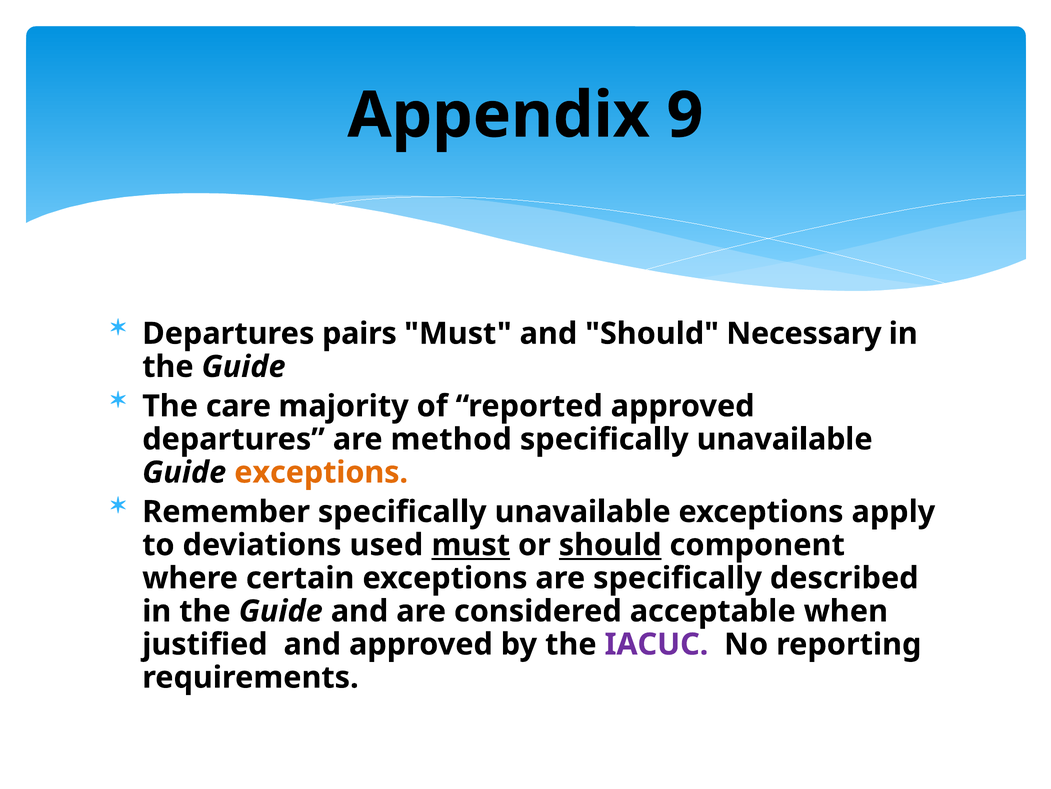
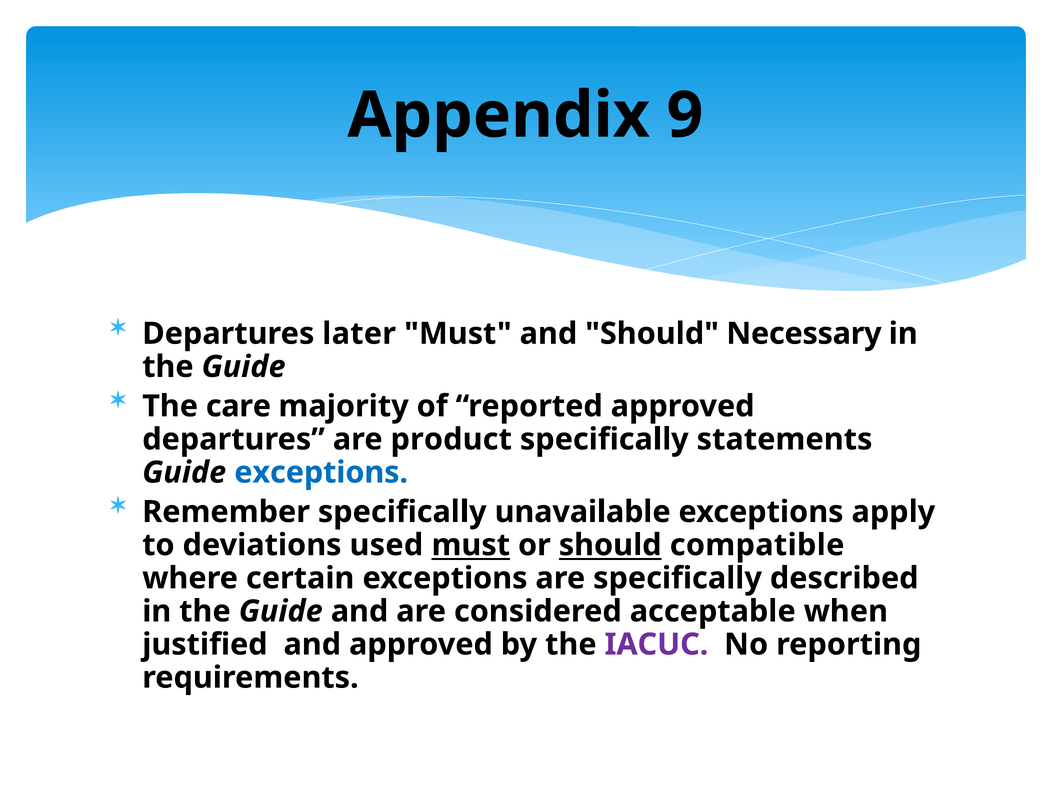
pairs: pairs -> later (359, 333)
method: method -> product (451, 439)
unavailable: unavailable -> statements (785, 439)
exceptions colour: orange -> blue (321, 472)
component: component -> compatible (757, 545)
